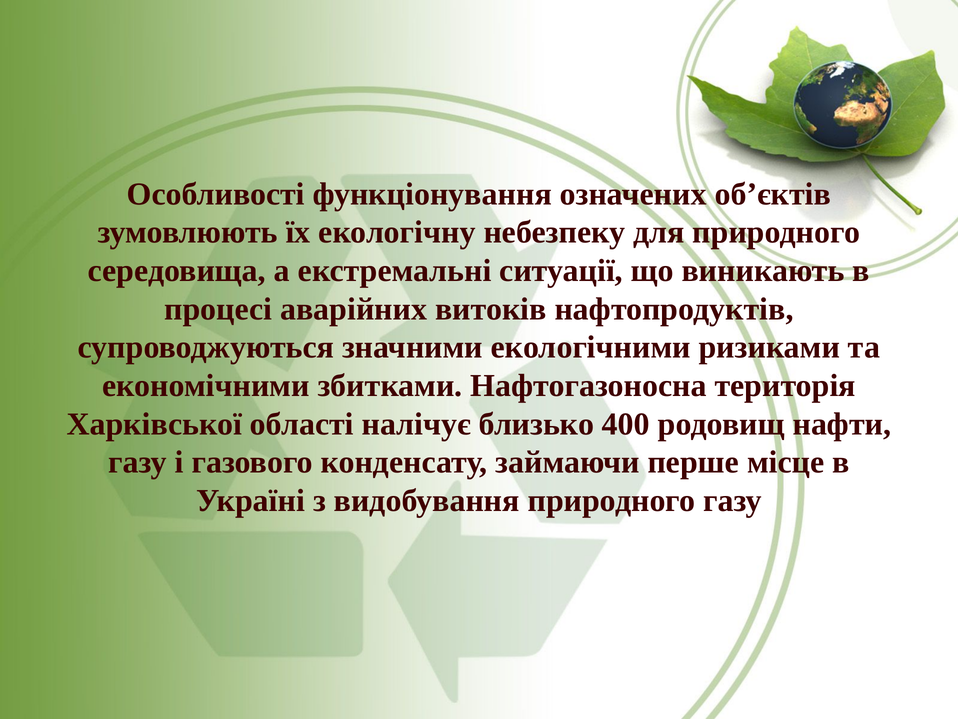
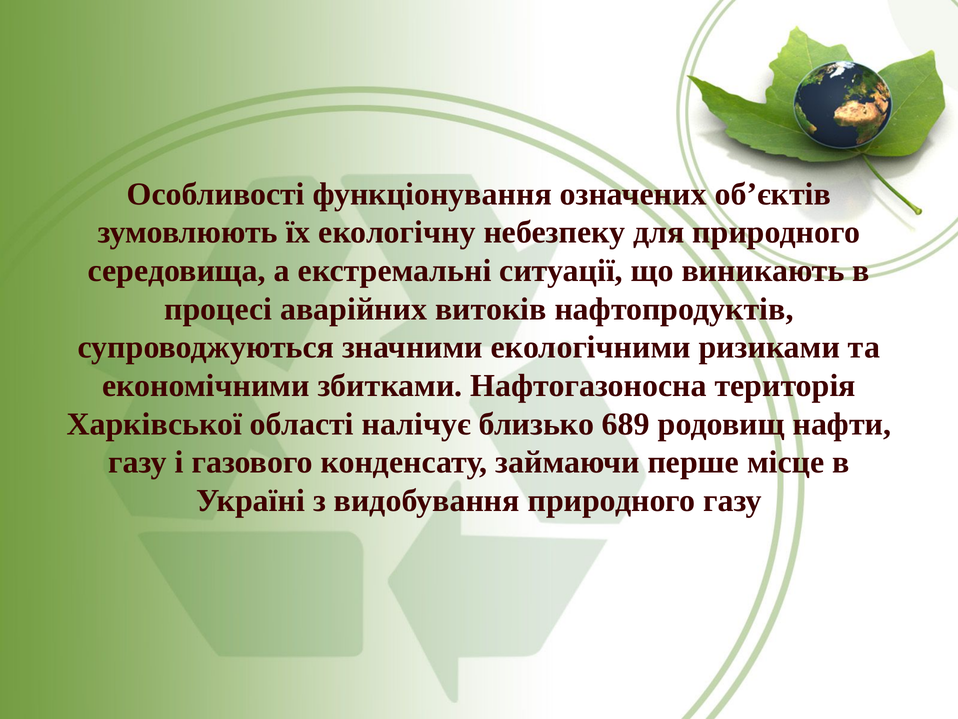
400: 400 -> 689 (626, 424)
